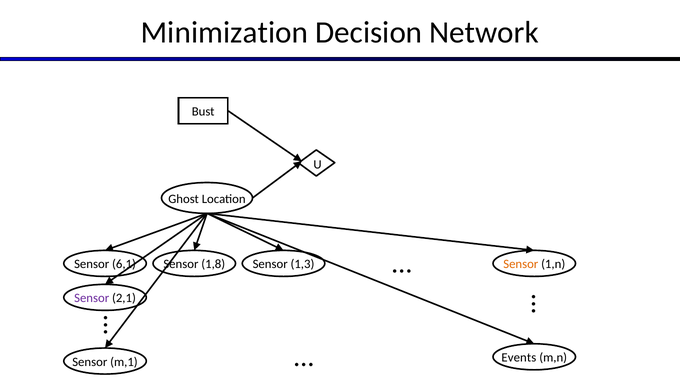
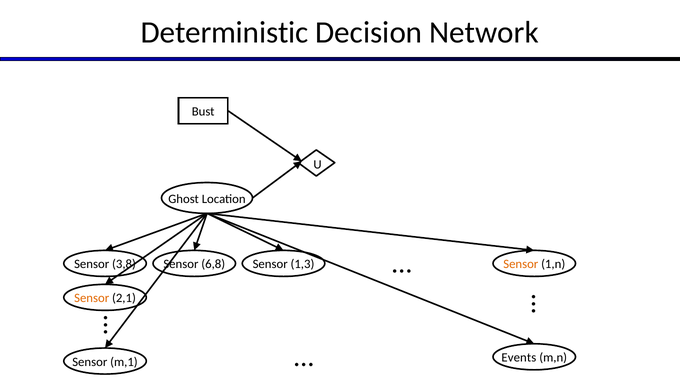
Minimization: Minimization -> Deterministic (225, 33)
6,1: 6,1 -> 3,8 (124, 265)
1,8: 1,8 -> 6,8 (213, 265)
Sensor colour: purple -> orange (92, 299)
